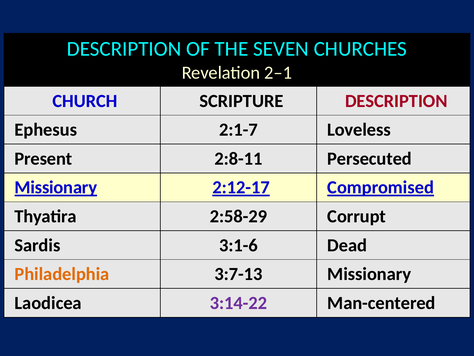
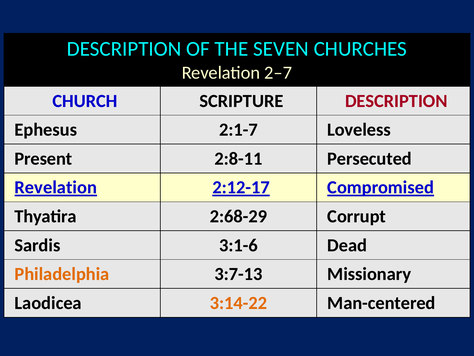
2‒1: 2‒1 -> 2‒7 (278, 73)
Missionary: Missionary -> Revelation (56, 187)
2:58-29: 2:58-29 -> 2:68-29 (239, 216)
3:14-22 colour: purple -> orange (239, 303)
